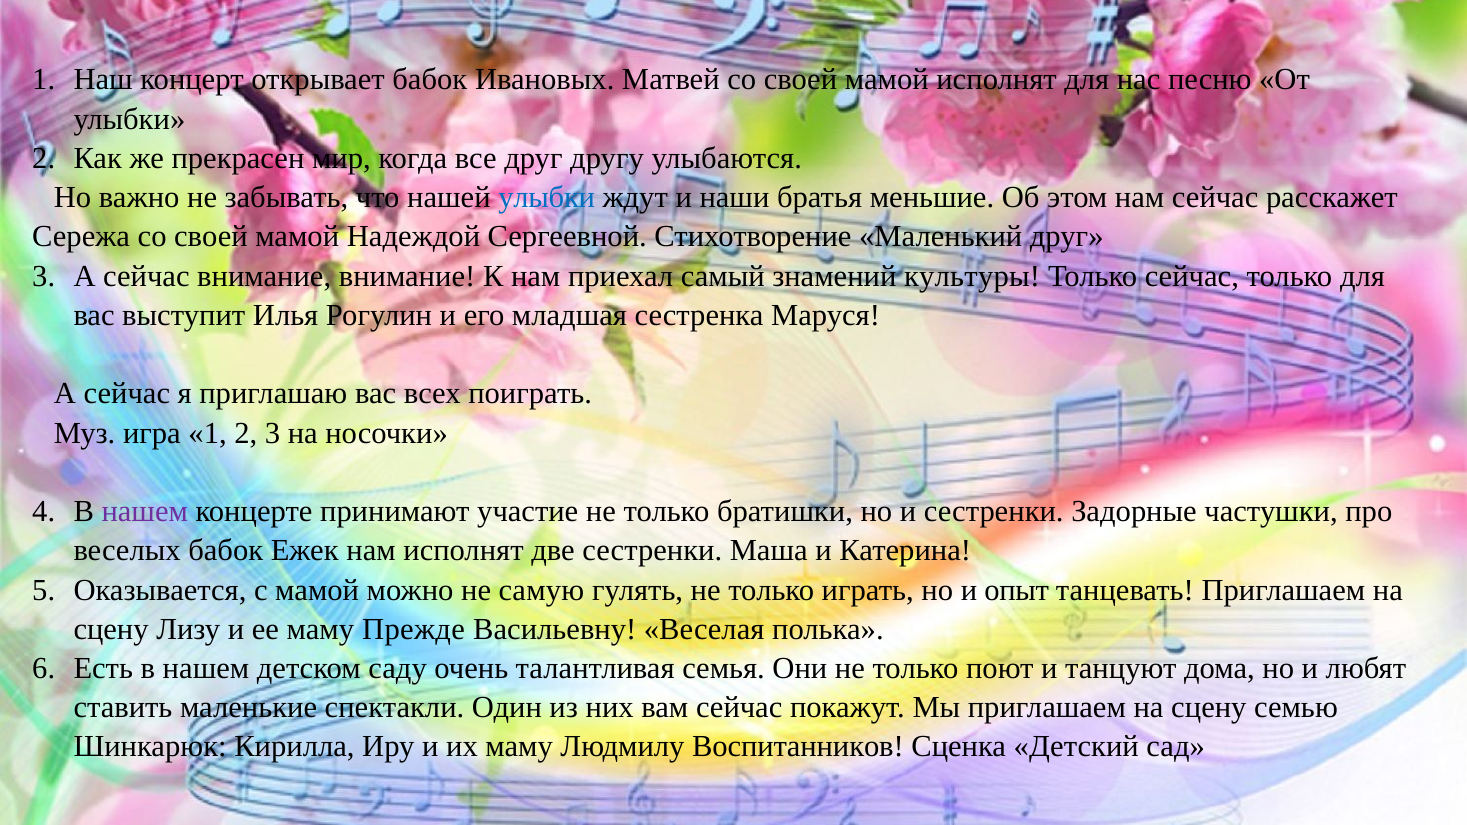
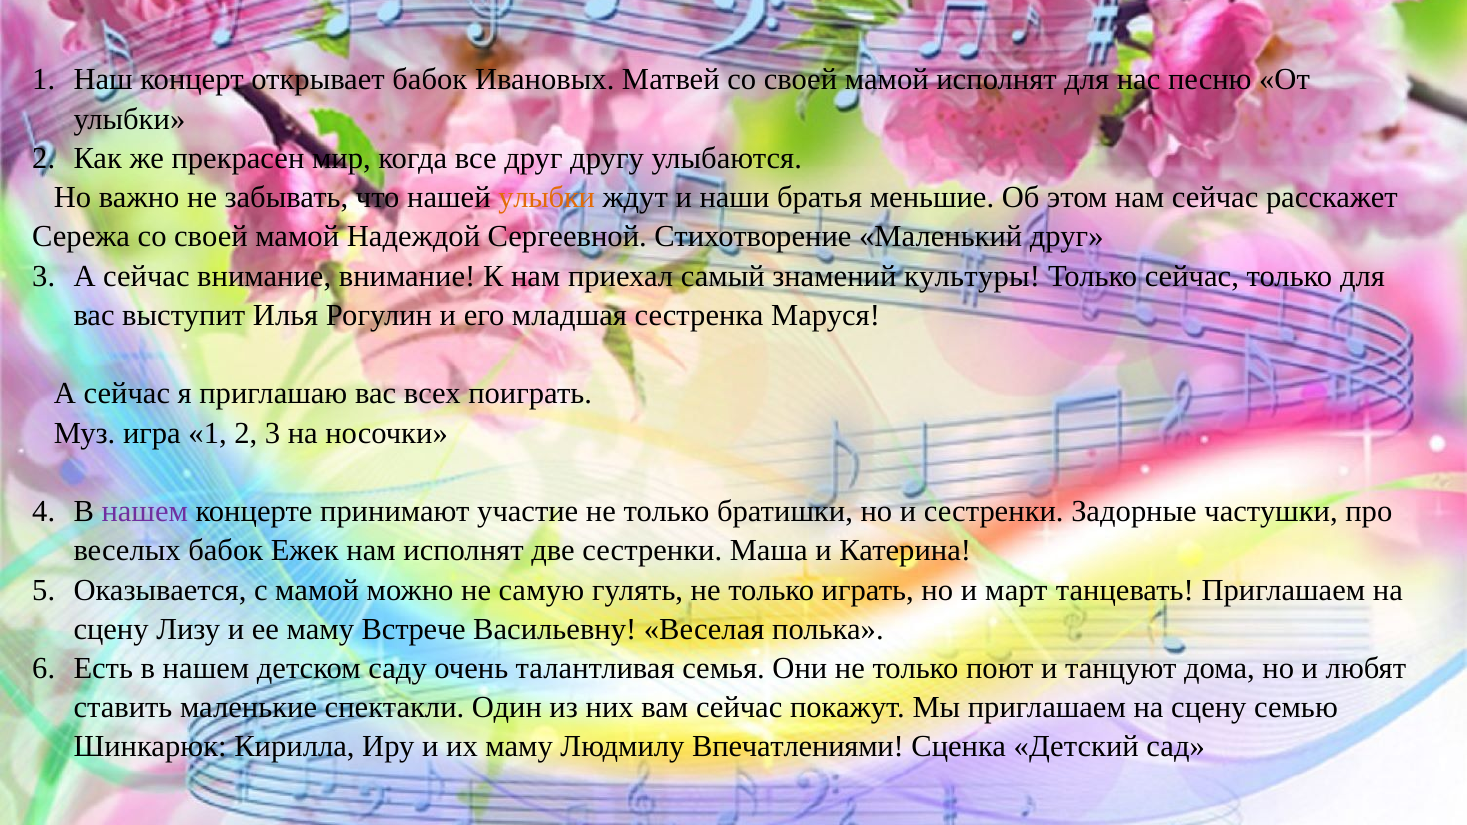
улыбки colour: blue -> orange (547, 198)
опыт: опыт -> март (1016, 590)
Прежде: Прежде -> Встрече (414, 629)
Воспитанников: Воспитанников -> Впечатлениями (798, 747)
